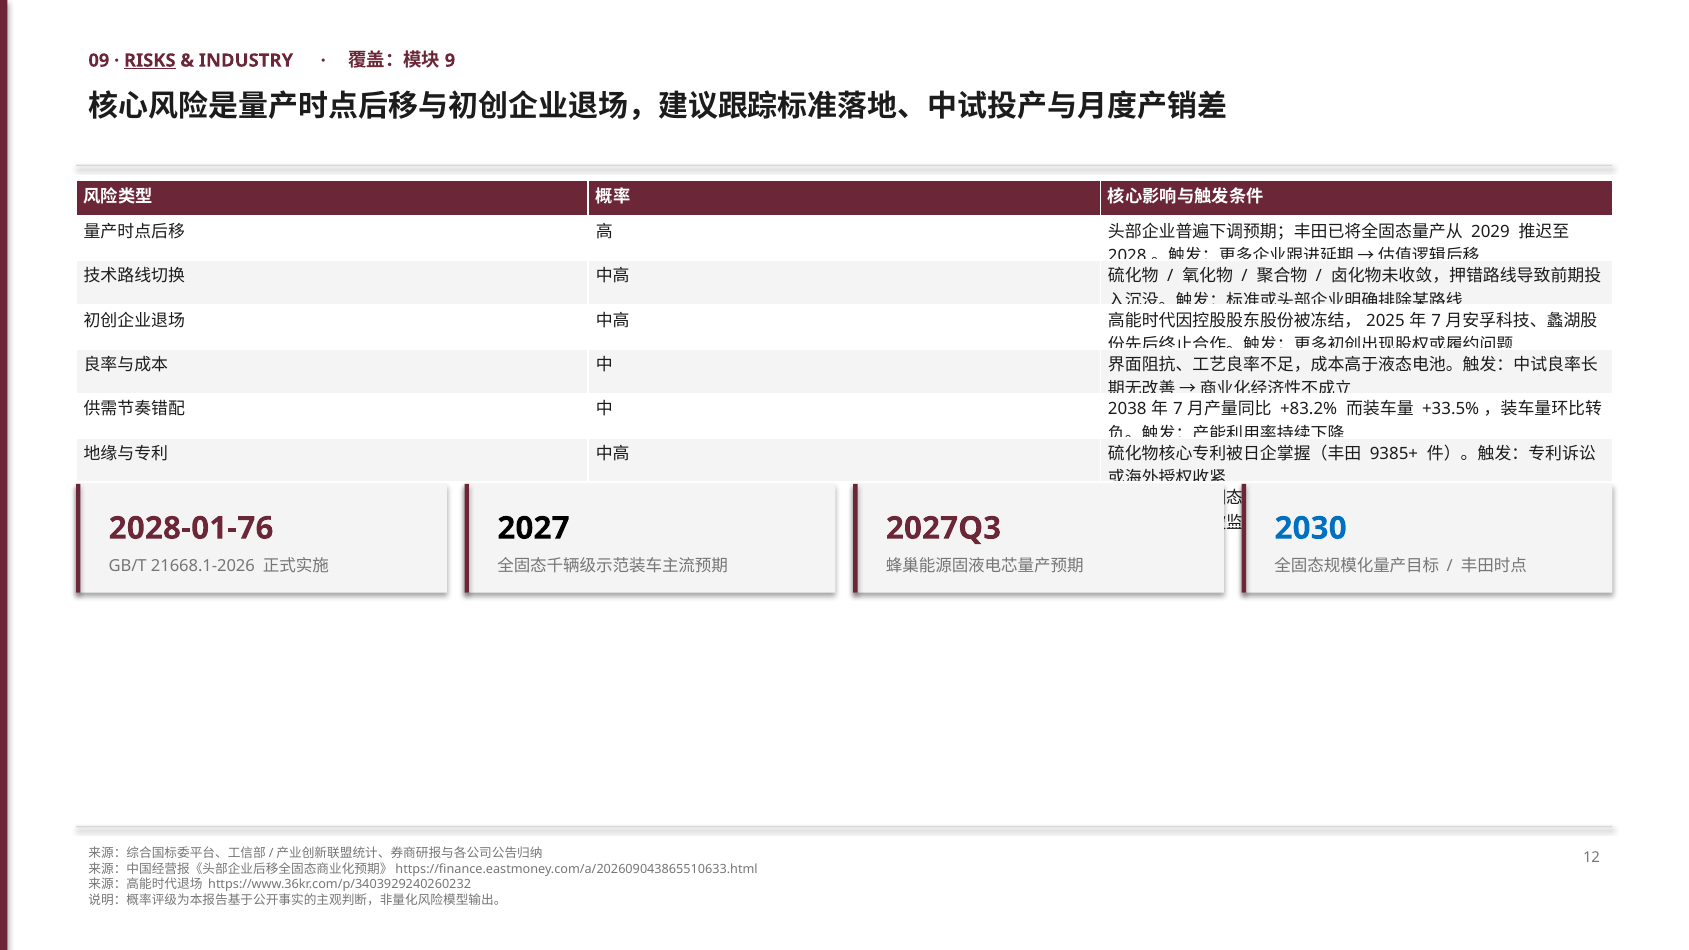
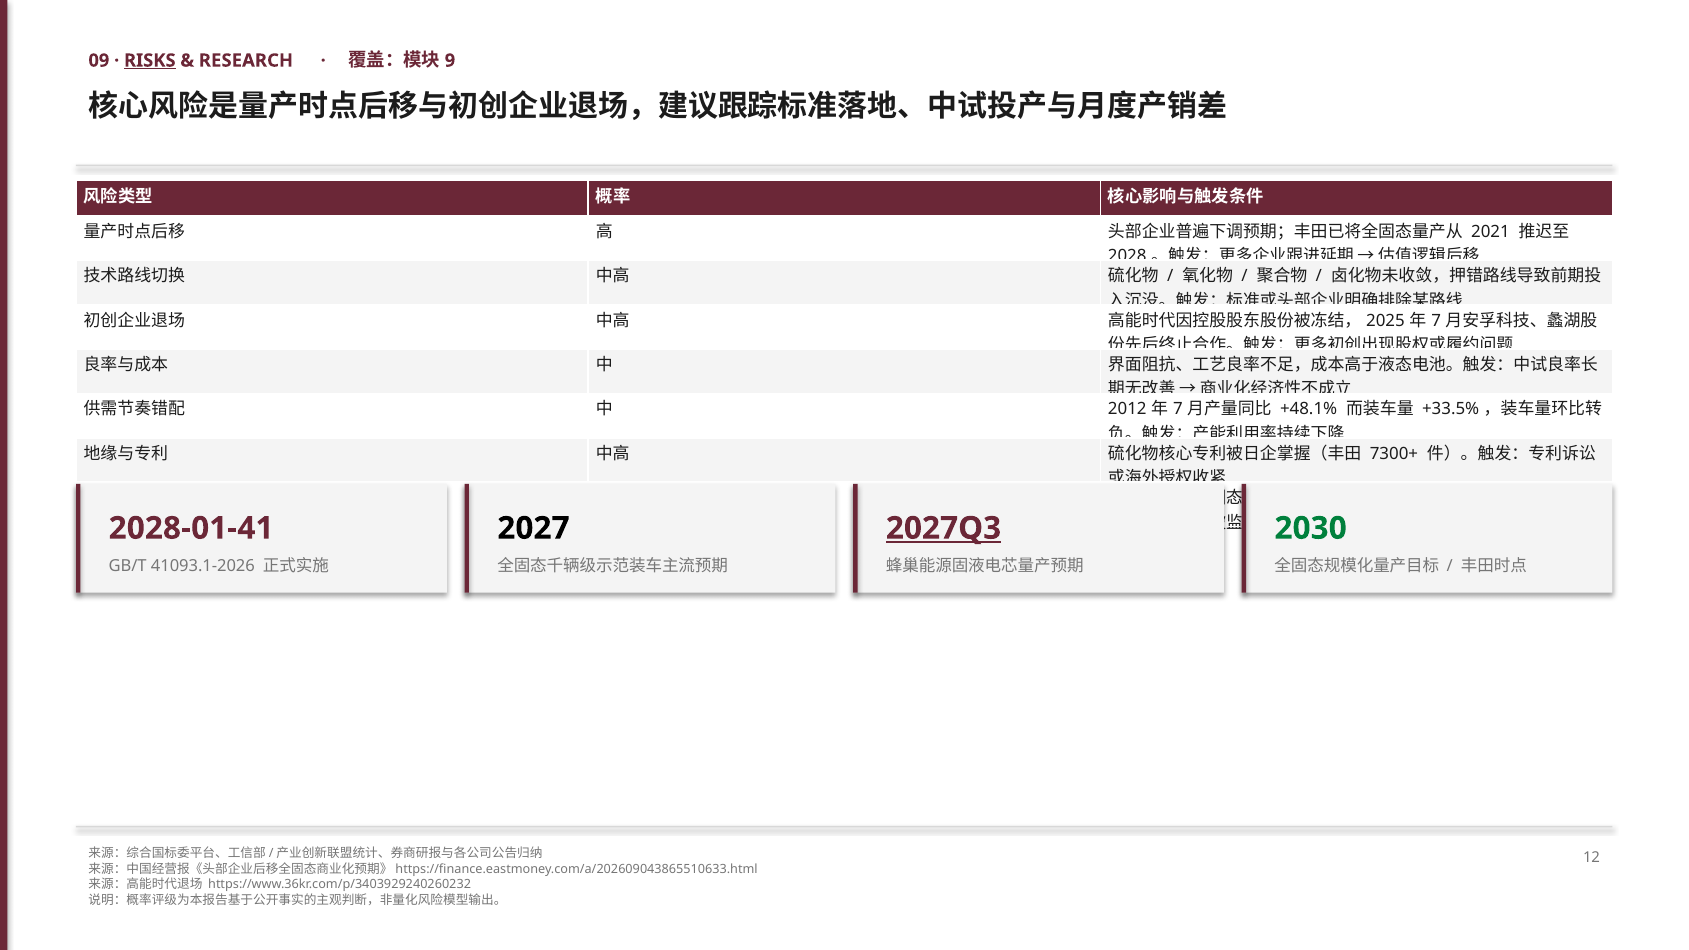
INDUSTRY: INDUSTRY -> RESEARCH (246, 61)
2029: 2029 -> 2021 (1490, 232)
2038: 2038 -> 2012 (1127, 409)
+83.2%: +83.2% -> +48.1% (1309, 409)
9385+: 9385+ -> 7300+ (1394, 454)
2028-01-76: 2028-01-76 -> 2028-01-41 (191, 528)
2027Q3 underline: none -> present (944, 528)
2030 colour: blue -> green (1311, 528)
21668.1-2026: 21668.1-2026 -> 41093.1-2026 (203, 566)
